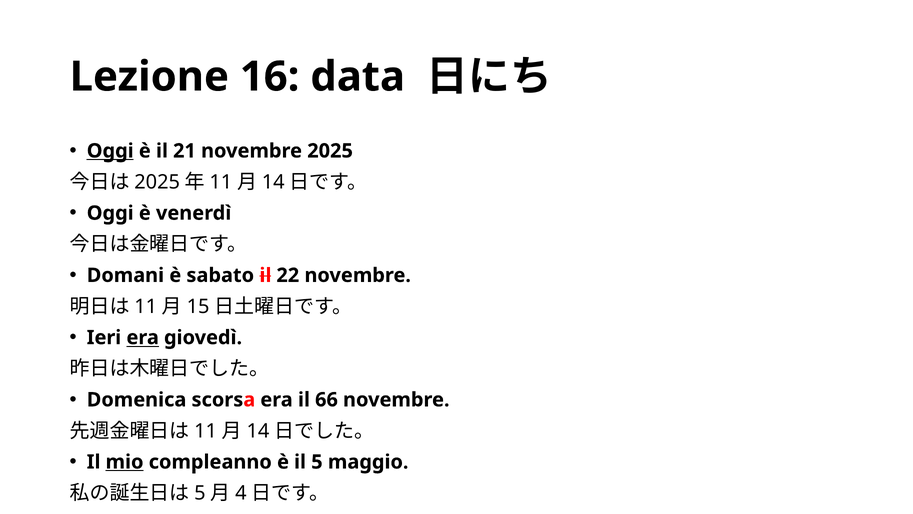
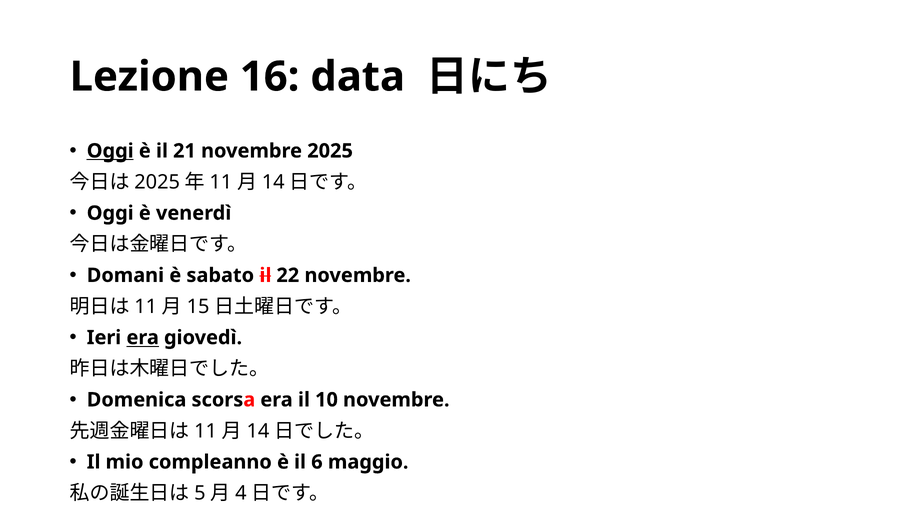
66: 66 -> 10 (326, 399)
mio underline: present -> none (125, 462)
il 5: 5 -> 6 (317, 462)
